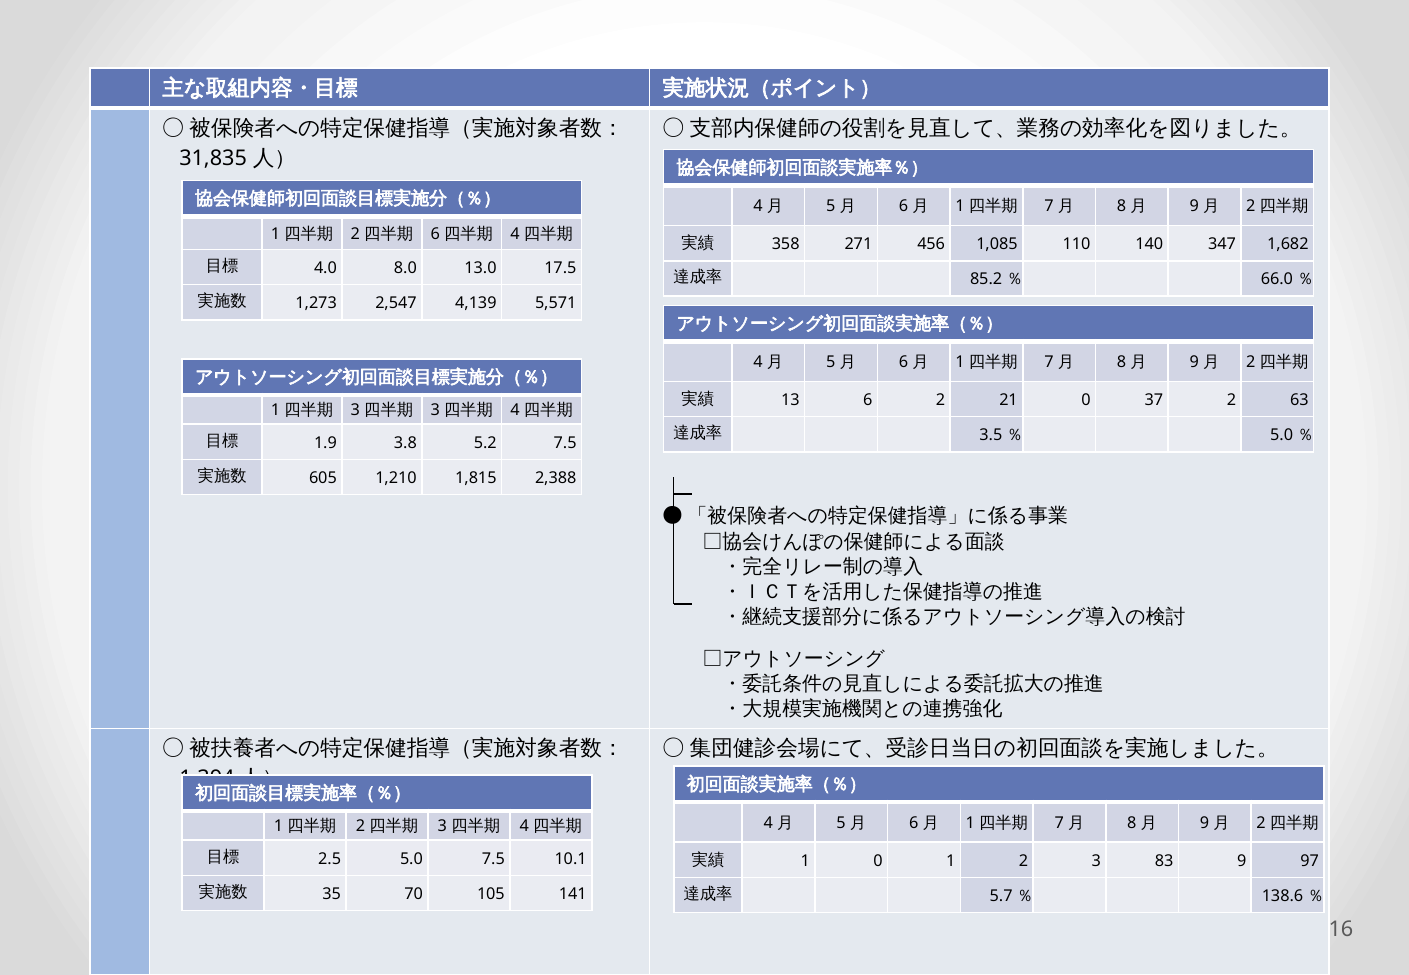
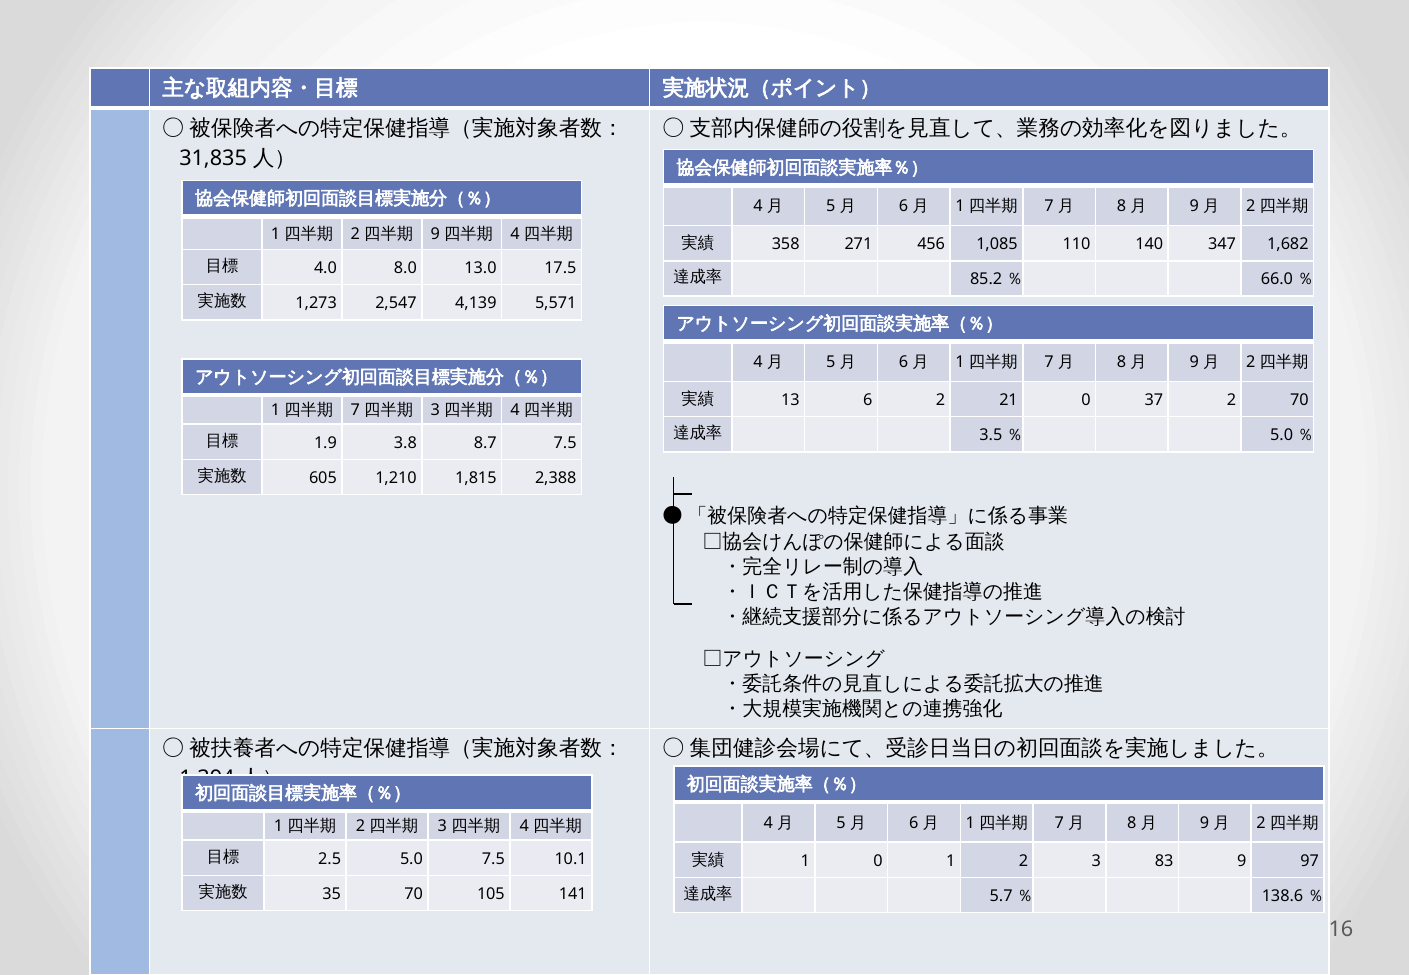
6: 6 -> 9 (435, 234)
2 63: 63 -> 70 (1299, 400)
3: 3 -> 7 (355, 411)
5.2: 5.2 -> 8.7 (485, 443)
